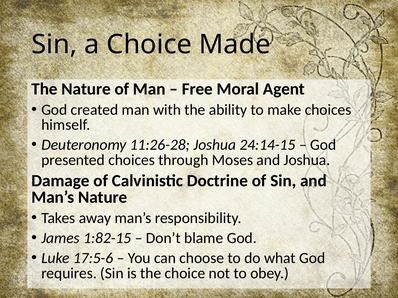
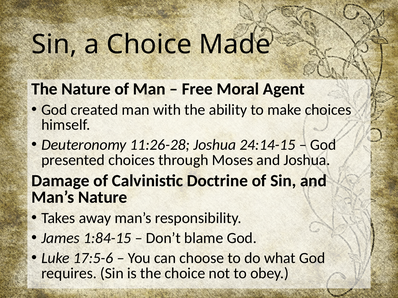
1:82-15: 1:82-15 -> 1:84-15 (107, 239)
